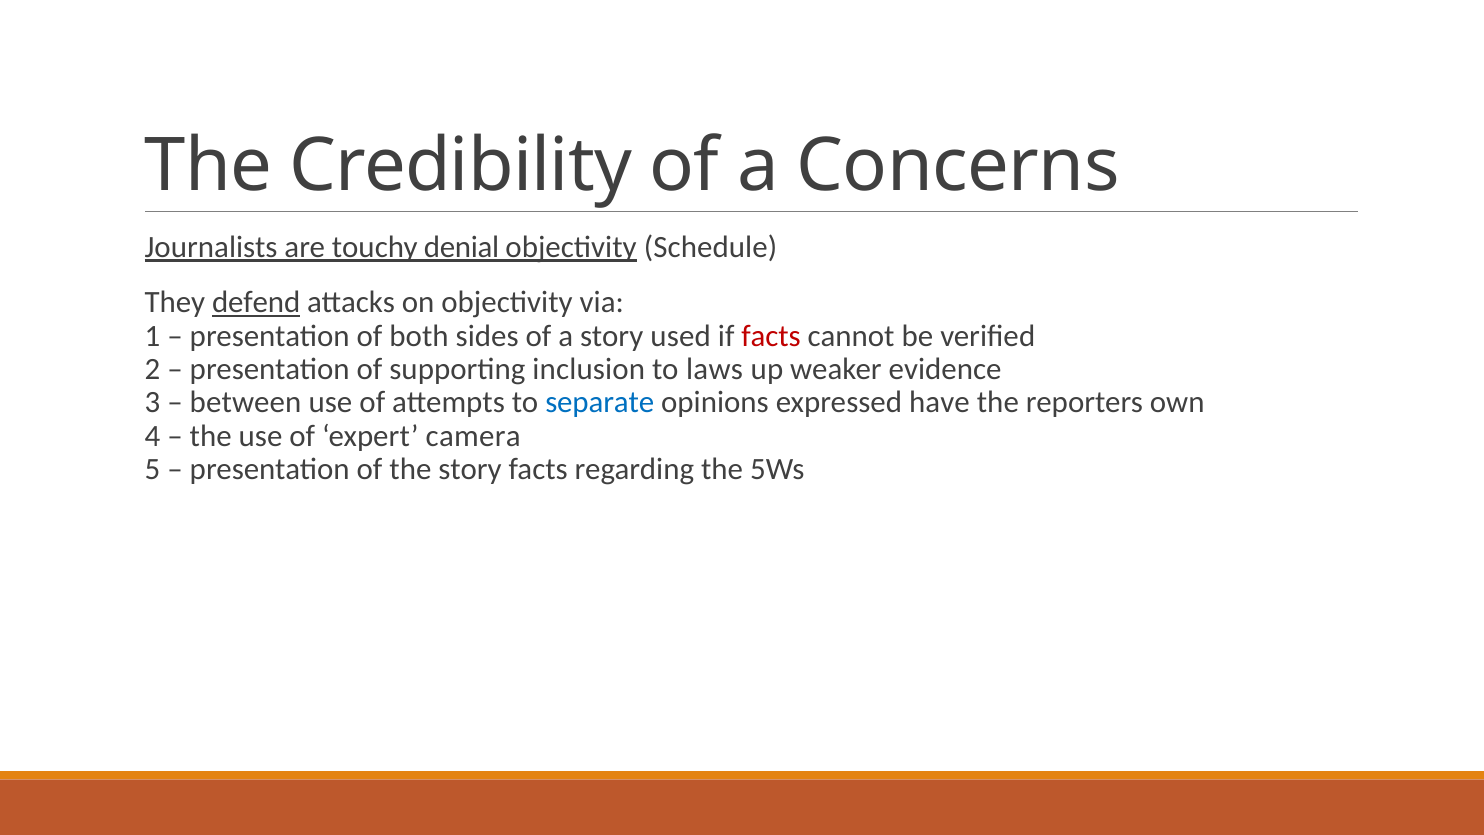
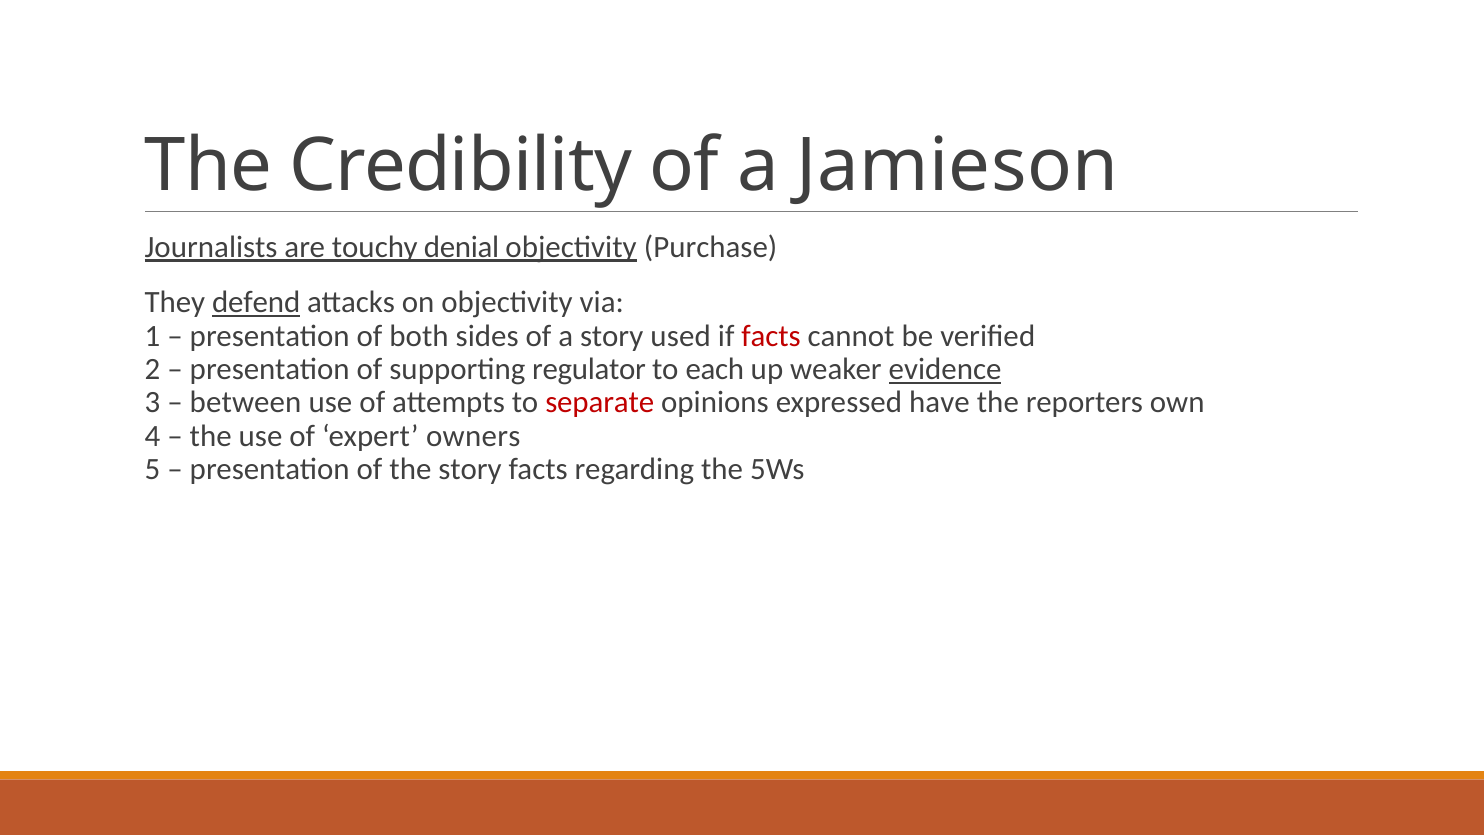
Concerns: Concerns -> Jamieson (958, 166)
Schedule: Schedule -> Purchase (711, 247)
inclusion: inclusion -> regulator (589, 369)
laws: laws -> each (715, 369)
evidence underline: none -> present (945, 369)
separate colour: blue -> red (600, 403)
camera: camera -> owners (473, 436)
